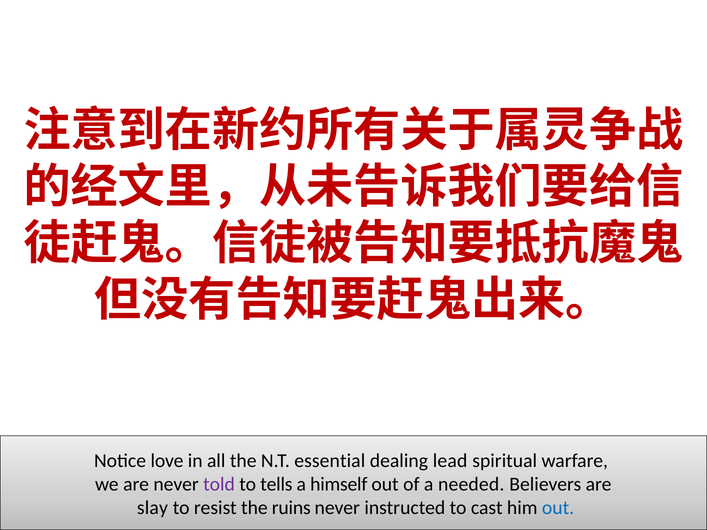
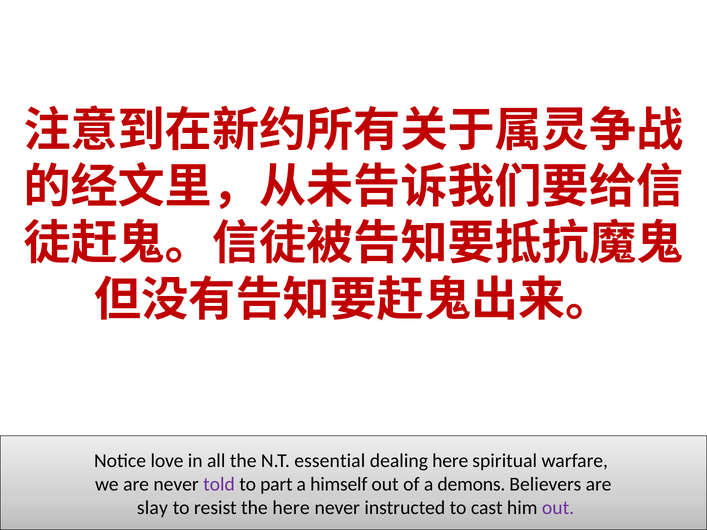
dealing lead: lead -> here (450, 461)
tells: tells -> part (276, 484)
needed: needed -> demons (471, 484)
the ruins: ruins -> here (291, 508)
out colour: blue -> purple (558, 508)
